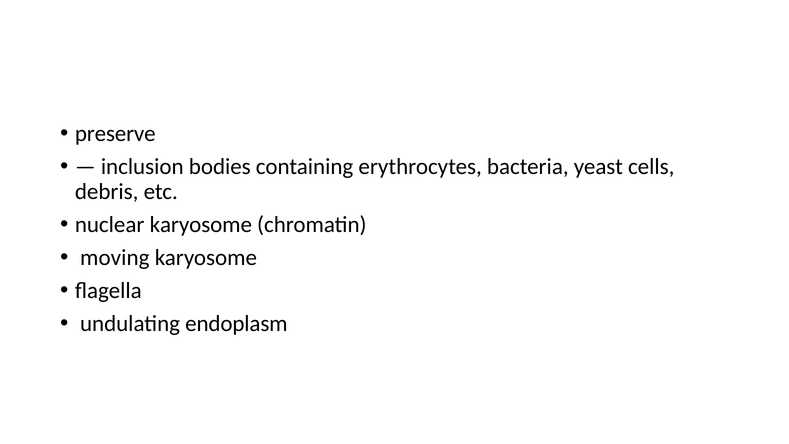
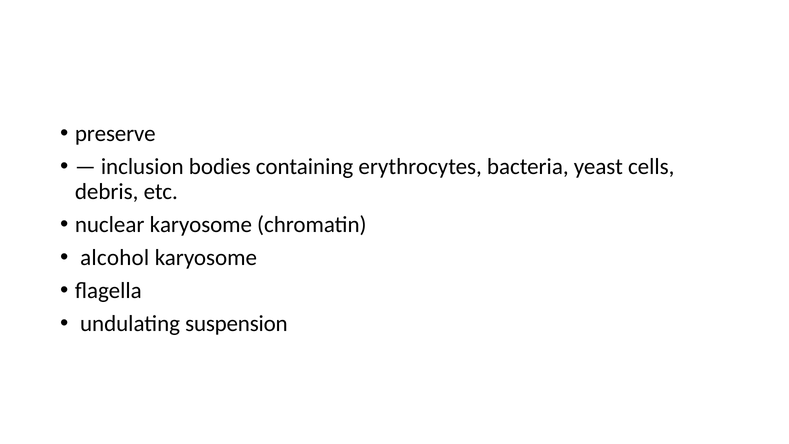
moving: moving -> alcohol (115, 258)
endoplasm: endoplasm -> suspension (236, 324)
